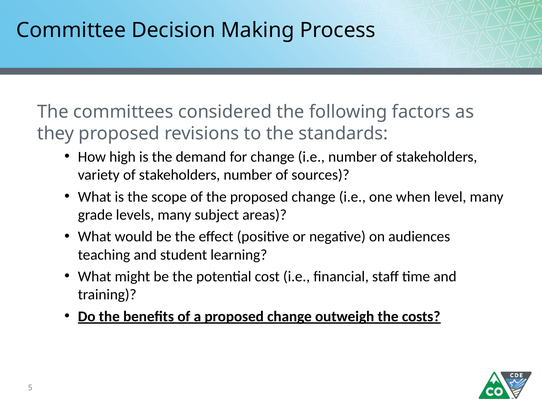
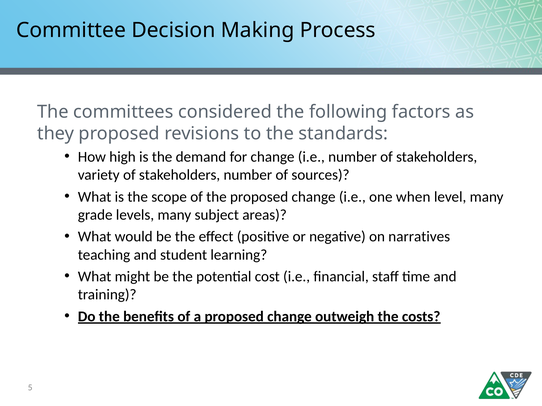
audiences: audiences -> narratives (419, 237)
